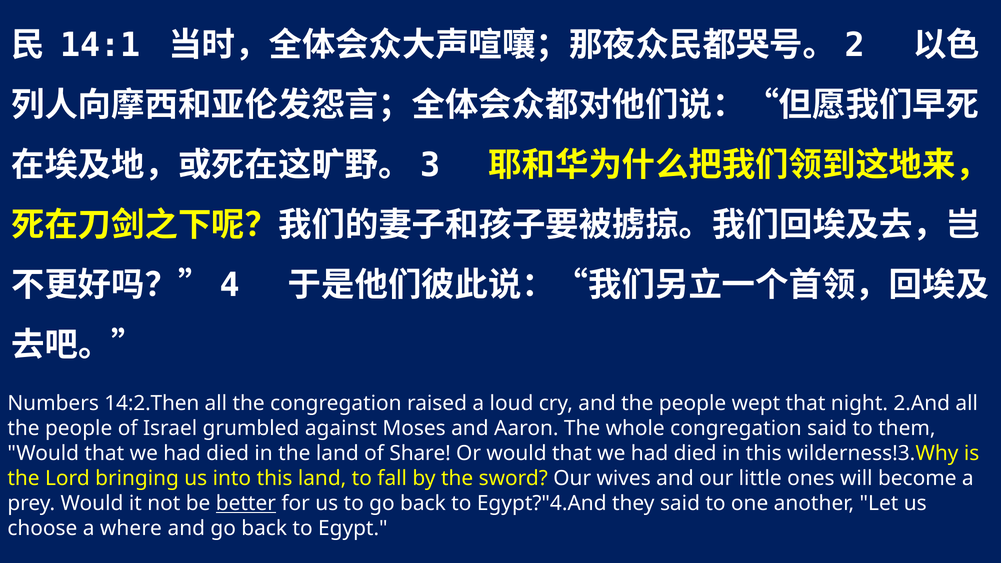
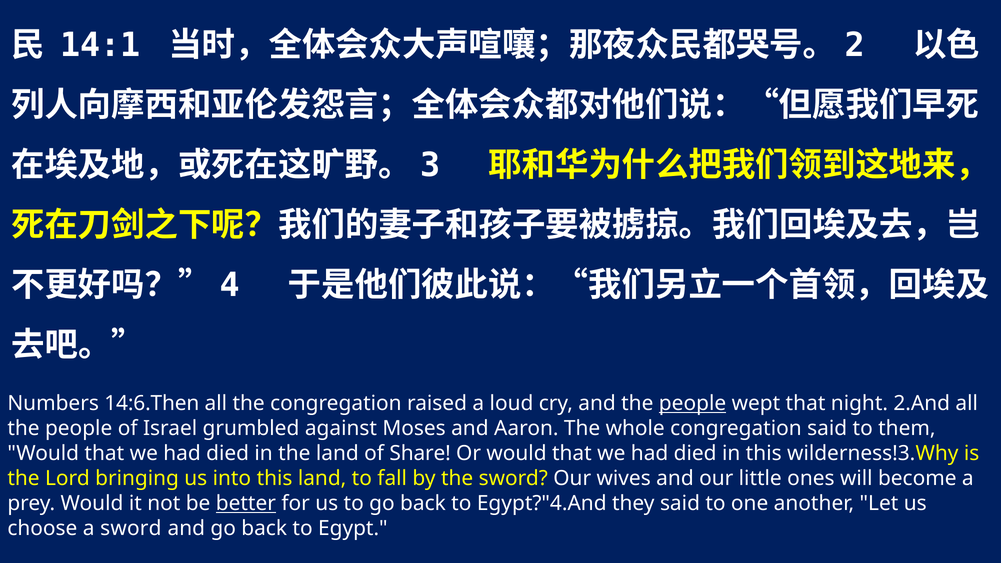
14:2.Then: 14:2.Then -> 14:6.Then (152, 403)
people underline: none -> present (693, 403)
a where: where -> sword (131, 529)
